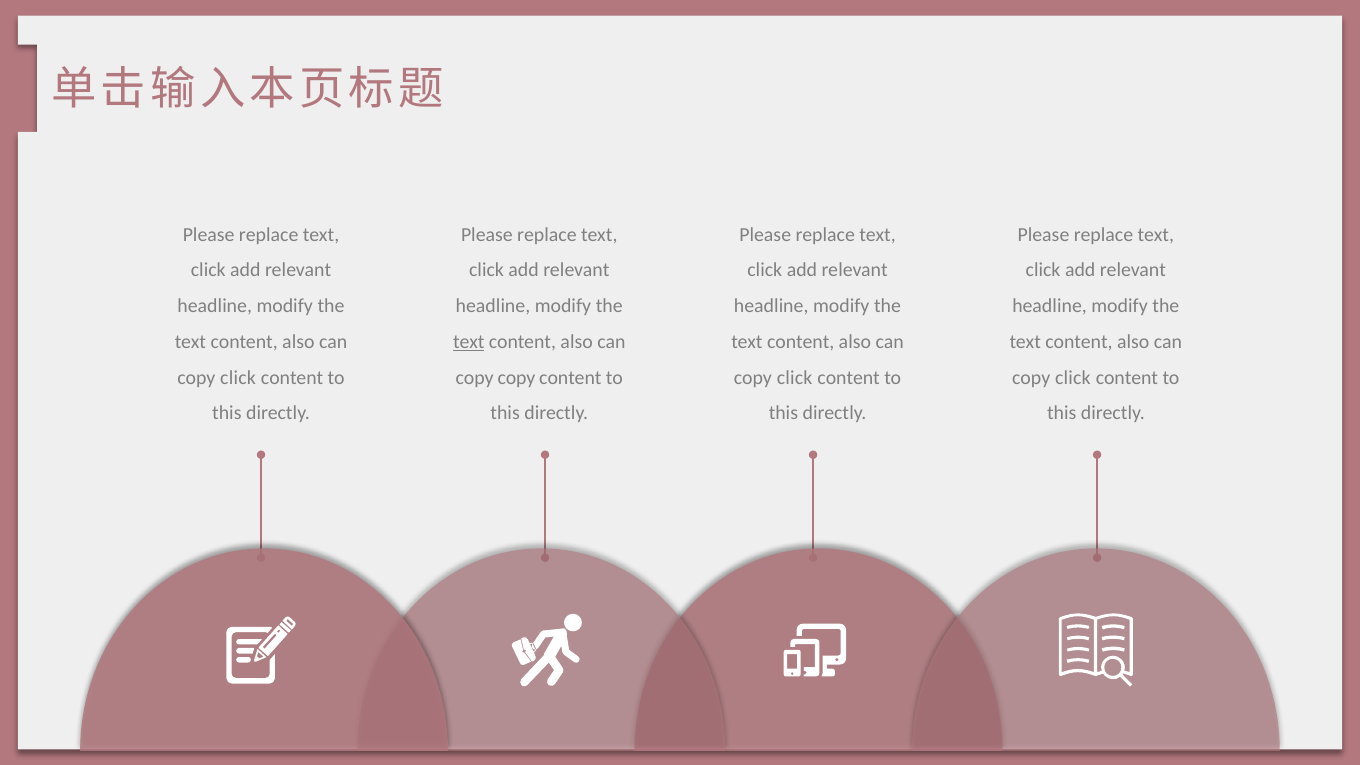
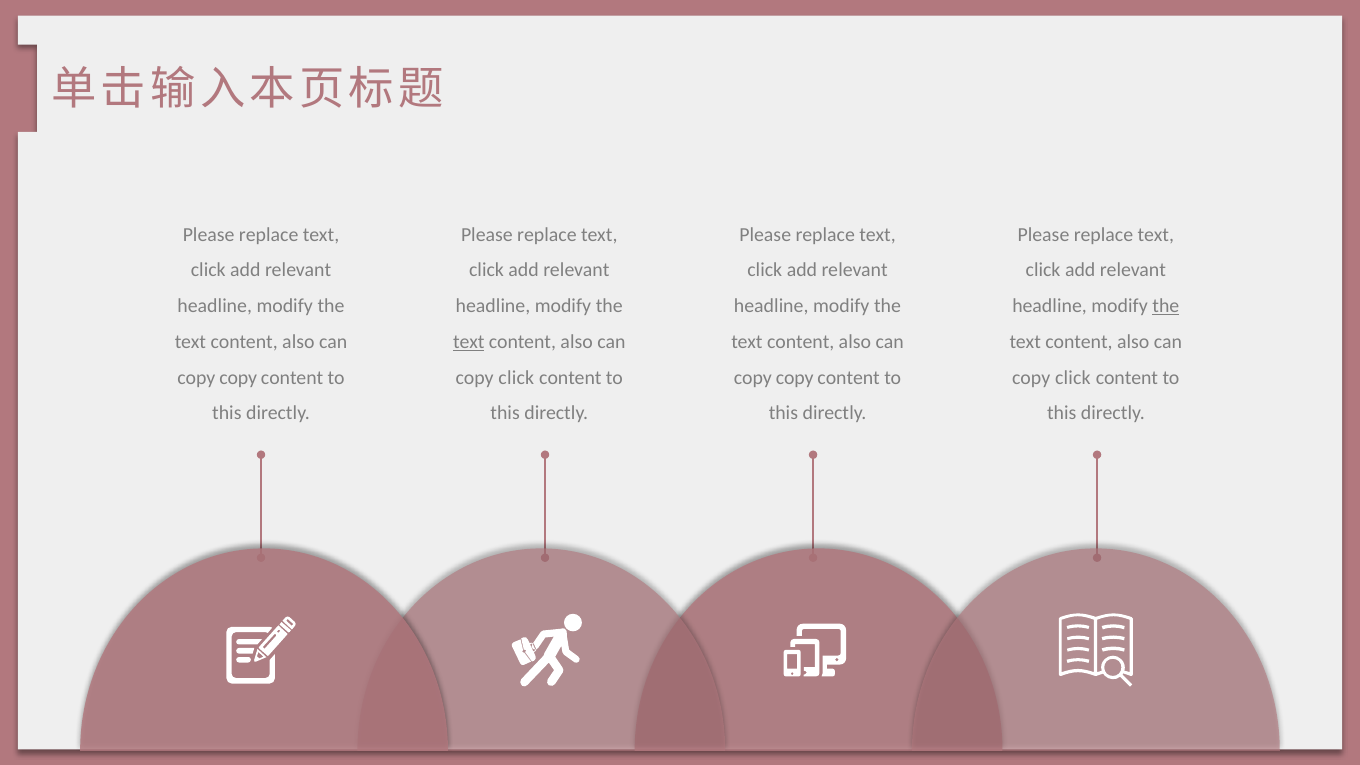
the underline: none -> present (1166, 306)
click: click -> copy (238, 377)
copy: copy -> click (516, 377)
click: click -> copy (795, 377)
